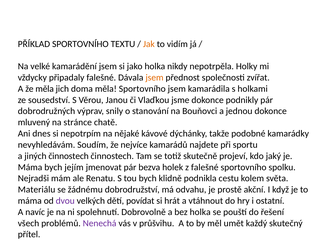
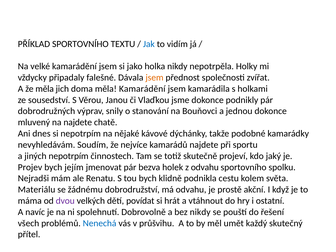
Jak colour: orange -> blue (149, 44)
měla Sportovního: Sportovního -> Kamarádění (142, 89)
na stránce: stránce -> najdete (78, 122)
jiných činnostech: činnostech -> nepotrpím (69, 156)
Máma: Máma -> Projev (30, 167)
z falešné: falešné -> odvahu (205, 167)
bez holka: holka -> nikdy (200, 212)
Nenechá colour: purple -> blue (100, 223)
